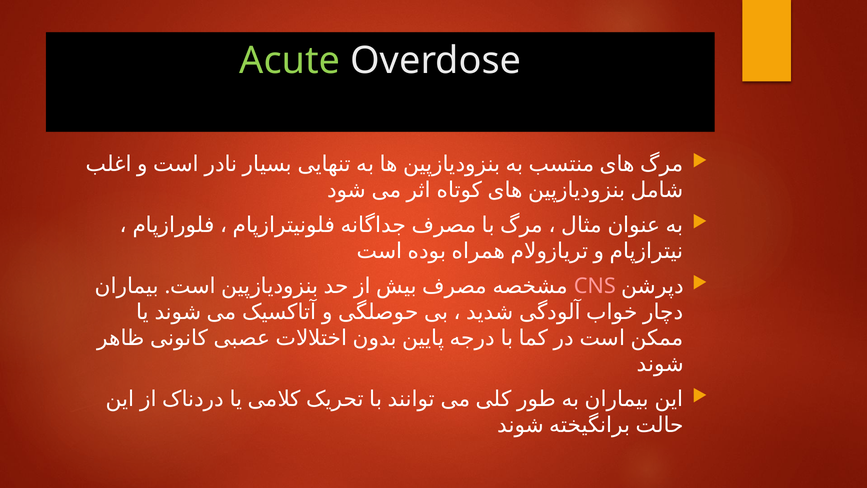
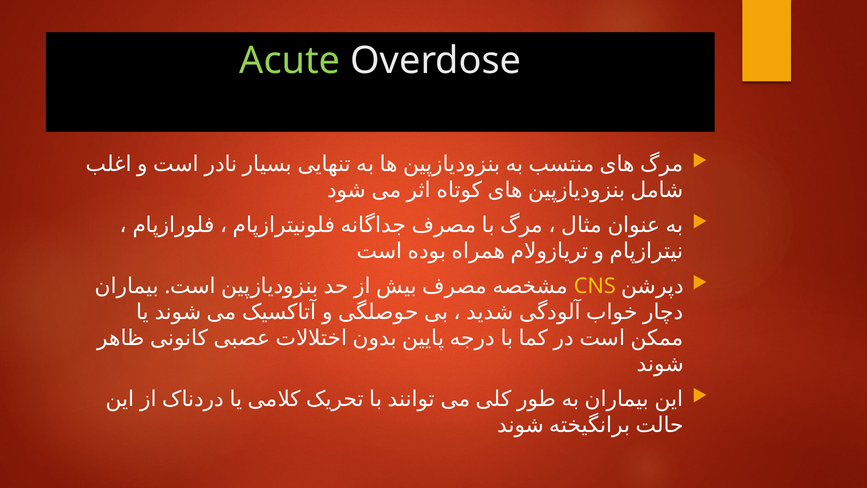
CNS colour: pink -> yellow (595, 286)
